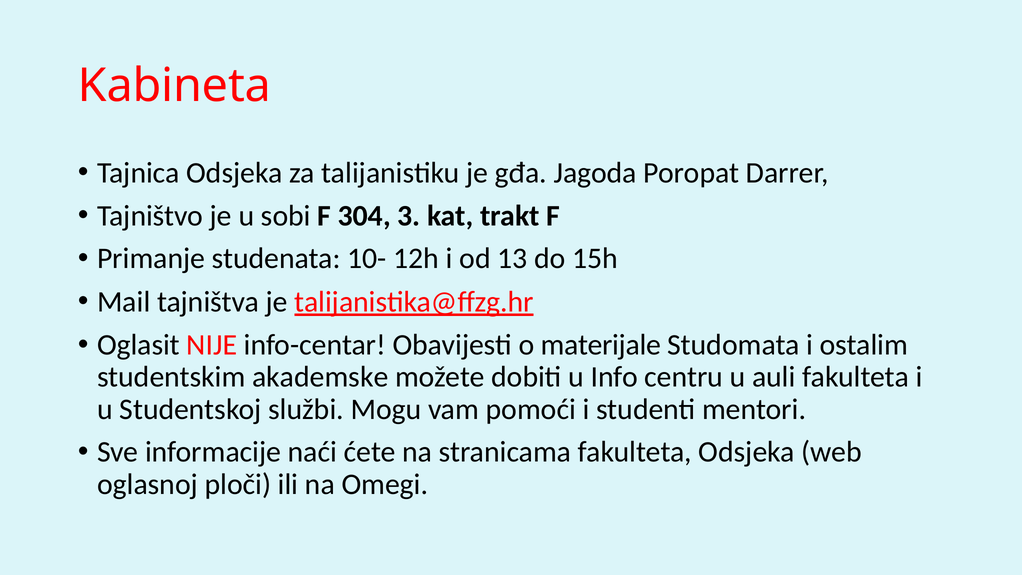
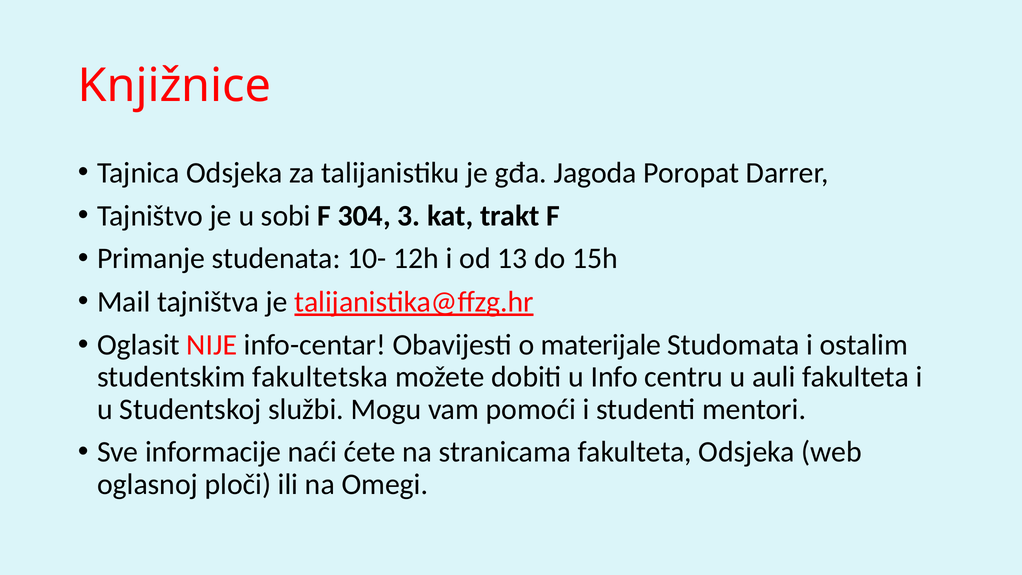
Kabineta: Kabineta -> Knjižnice (174, 86)
akademske: akademske -> fakultetska (320, 377)
